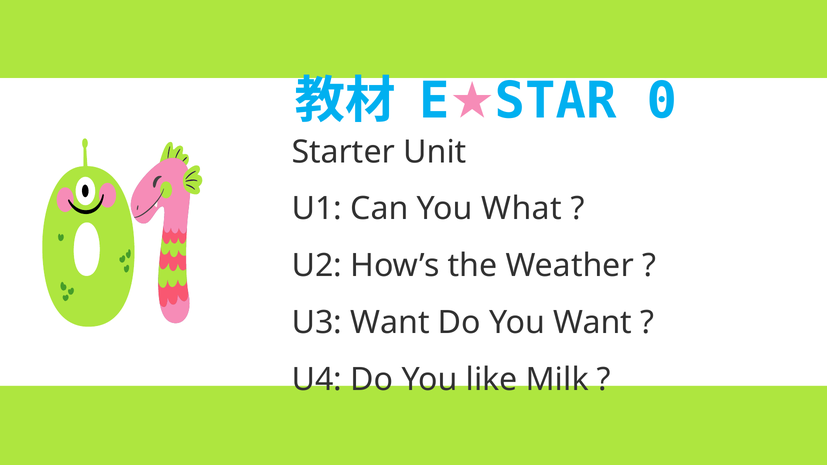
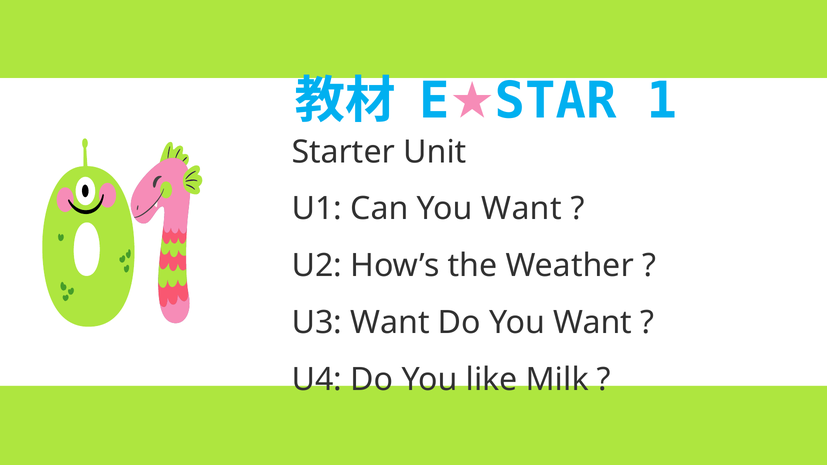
0: 0 -> 1 (662, 101)
Can You What: What -> Want (522, 209)
